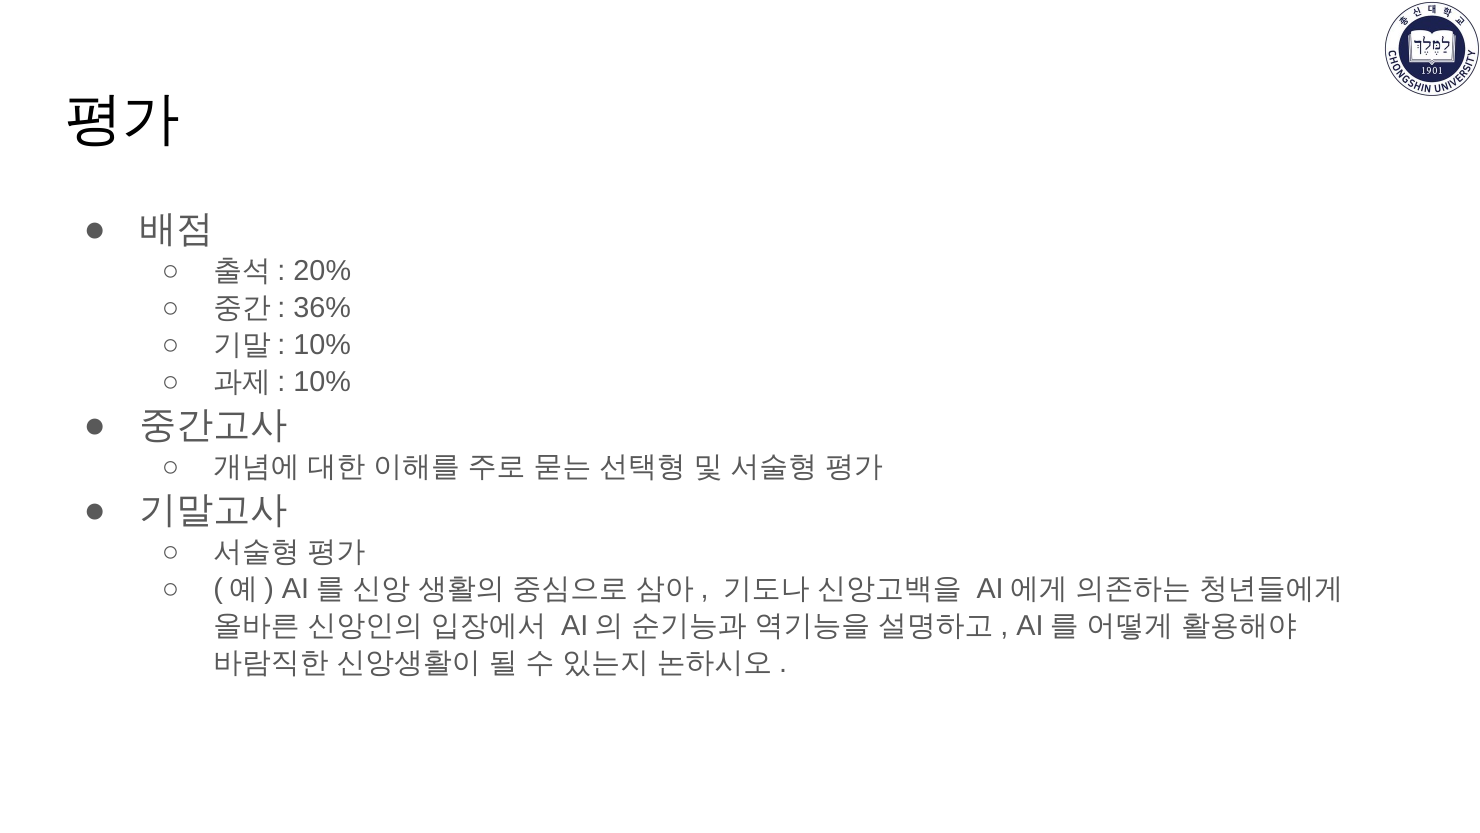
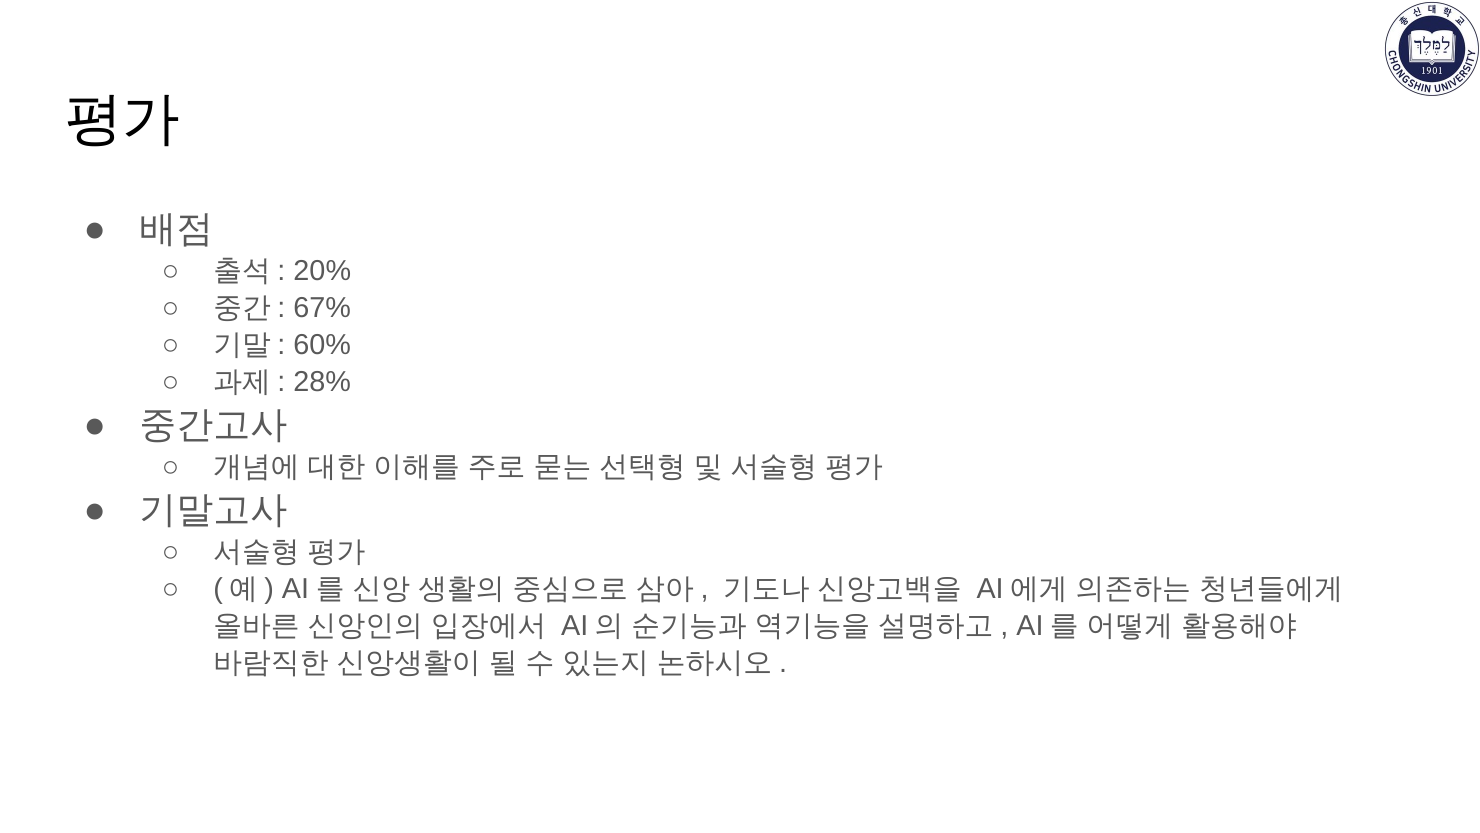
36%: 36% -> 67% (322, 308)
10%: 10% -> 60% (322, 345)
10%: 10% -> 28% (322, 382)
